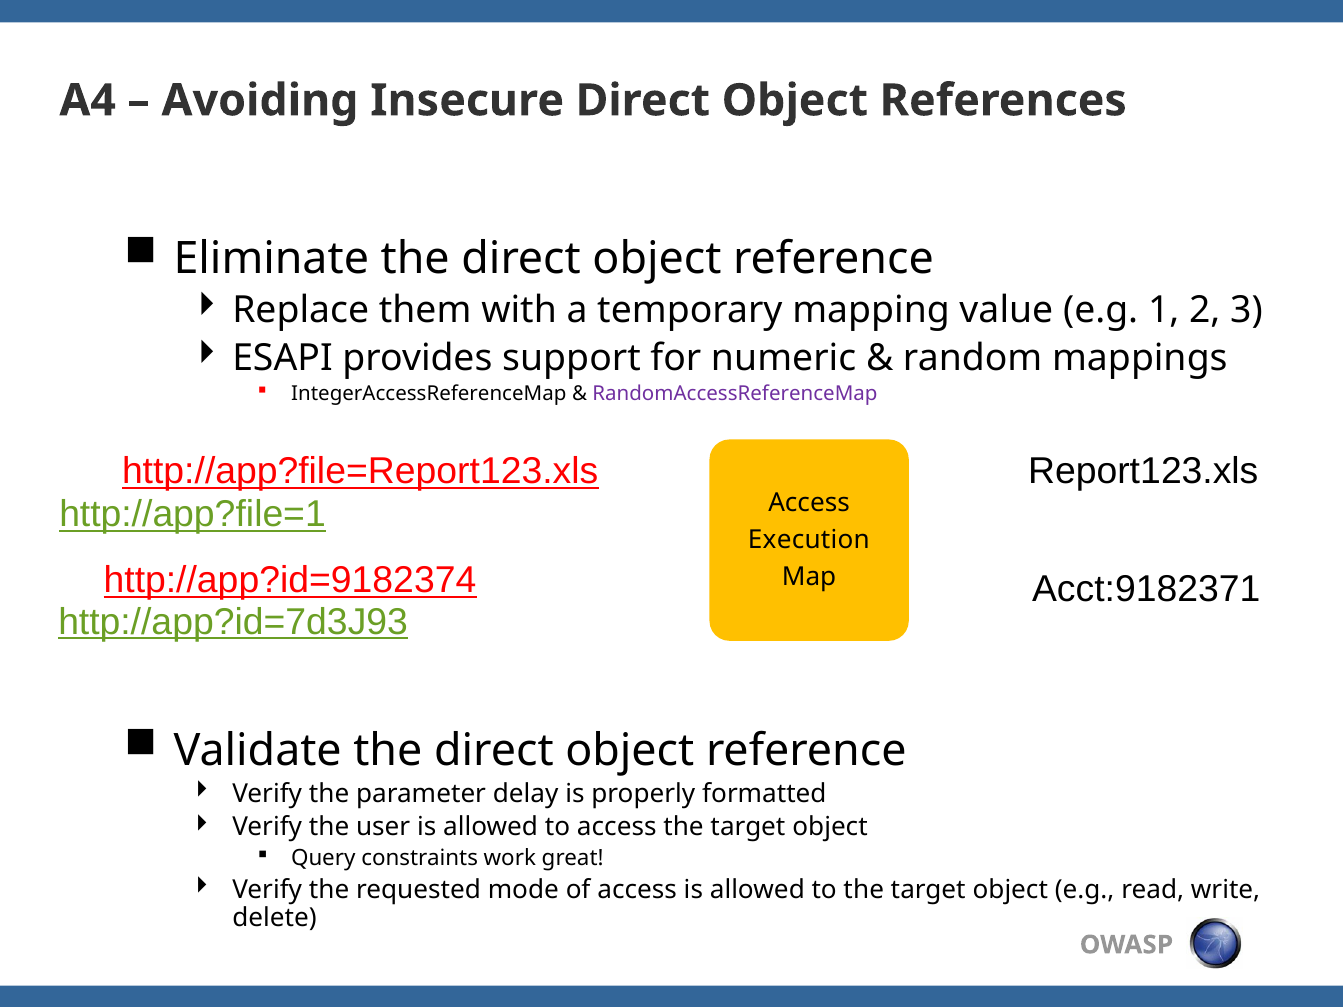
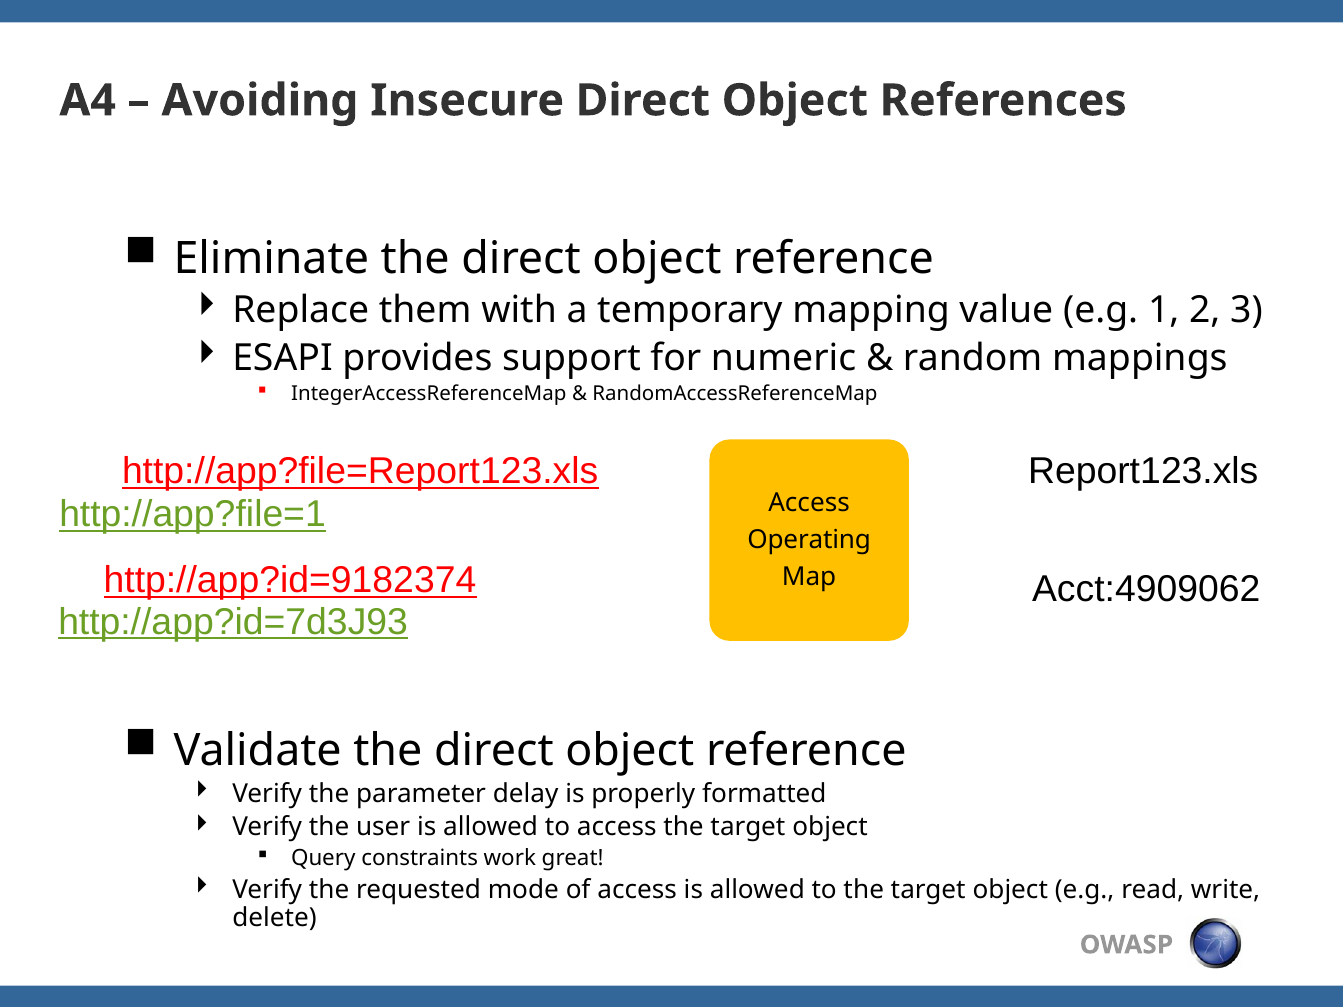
RandomAccessReferenceMap colour: purple -> black (735, 394)
Execution: Execution -> Operating (809, 540)
Acct:9182371: Acct:9182371 -> Acct:4909062 (1146, 589)
